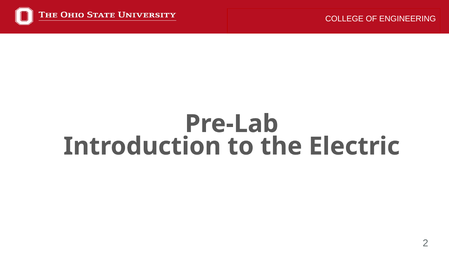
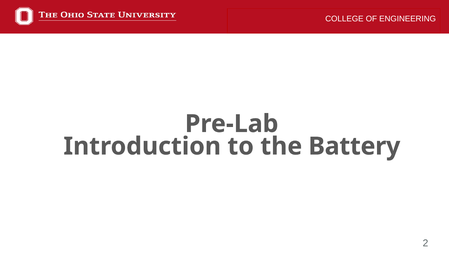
Electric: Electric -> Battery (354, 146)
